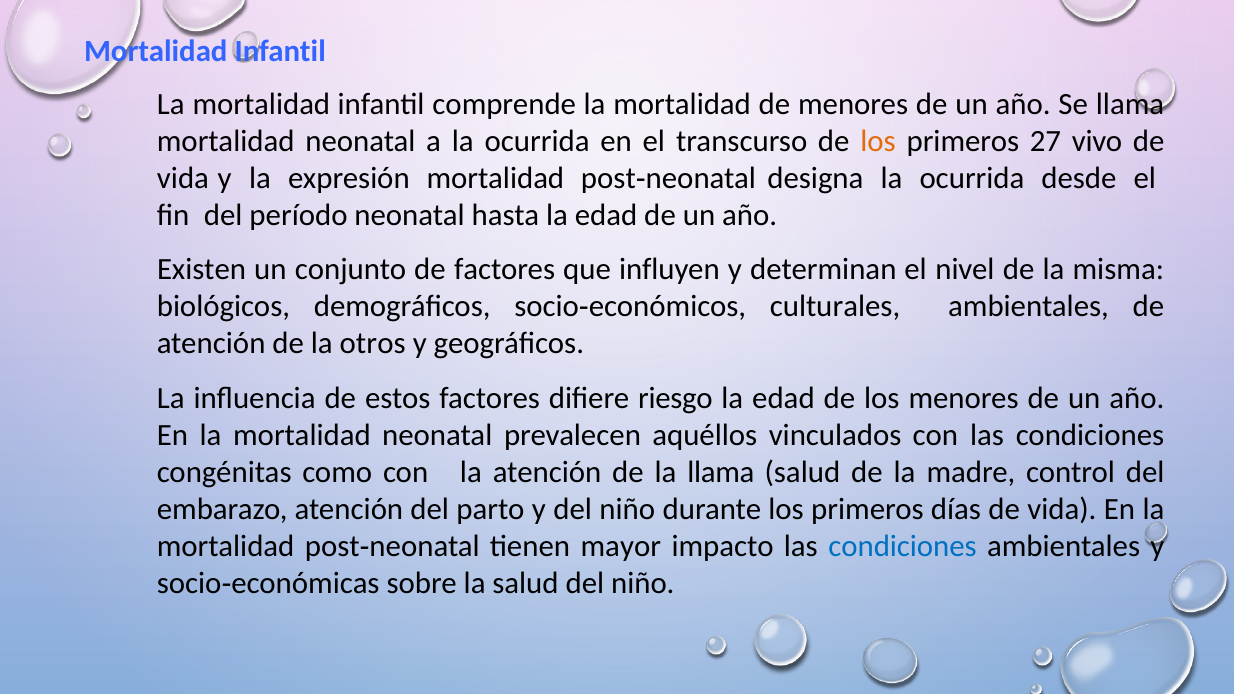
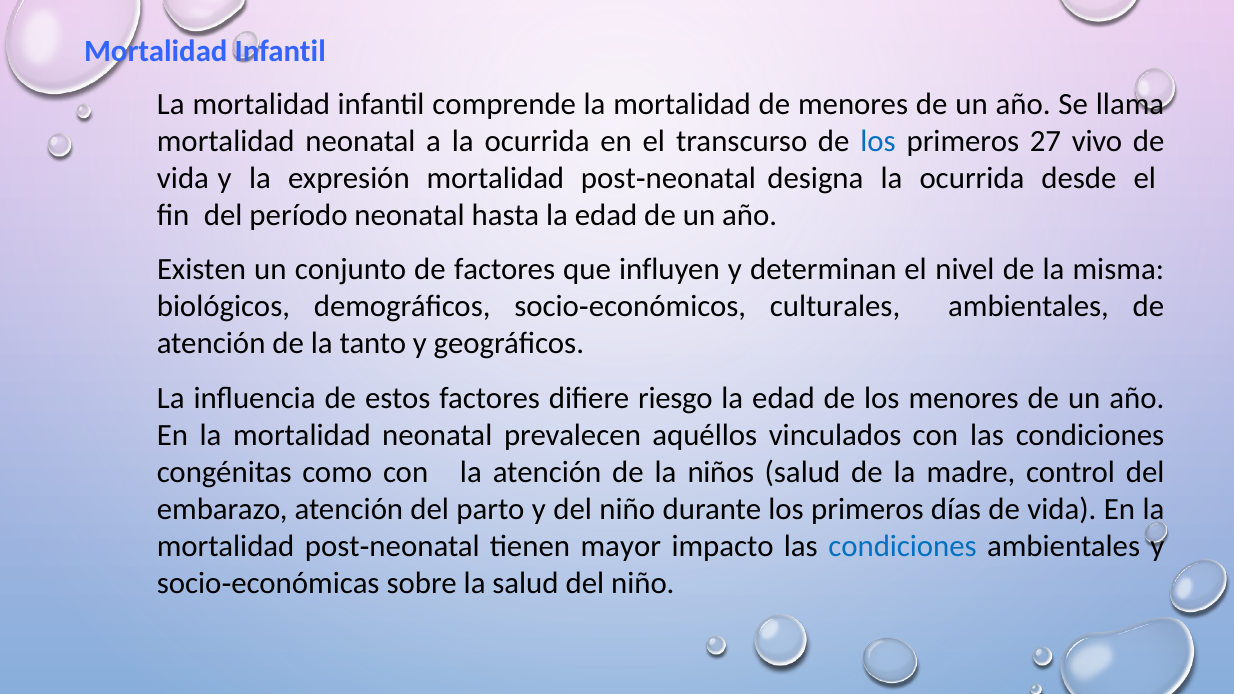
los colour: orange -> blue (878, 141)
otros: otros -> tanto (373, 344)
la llama: llama -> niños (721, 472)
